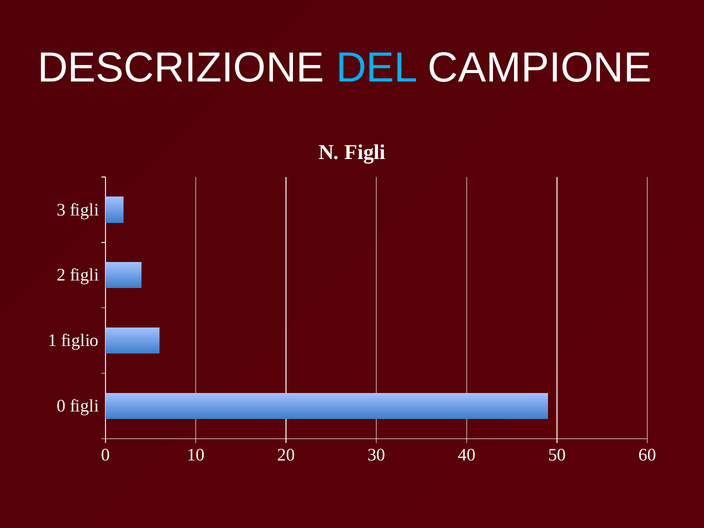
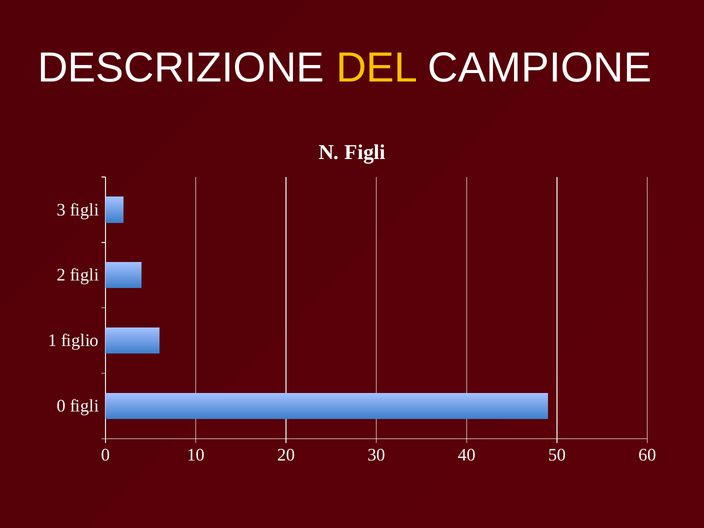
DEL colour: light blue -> yellow (377, 68)
